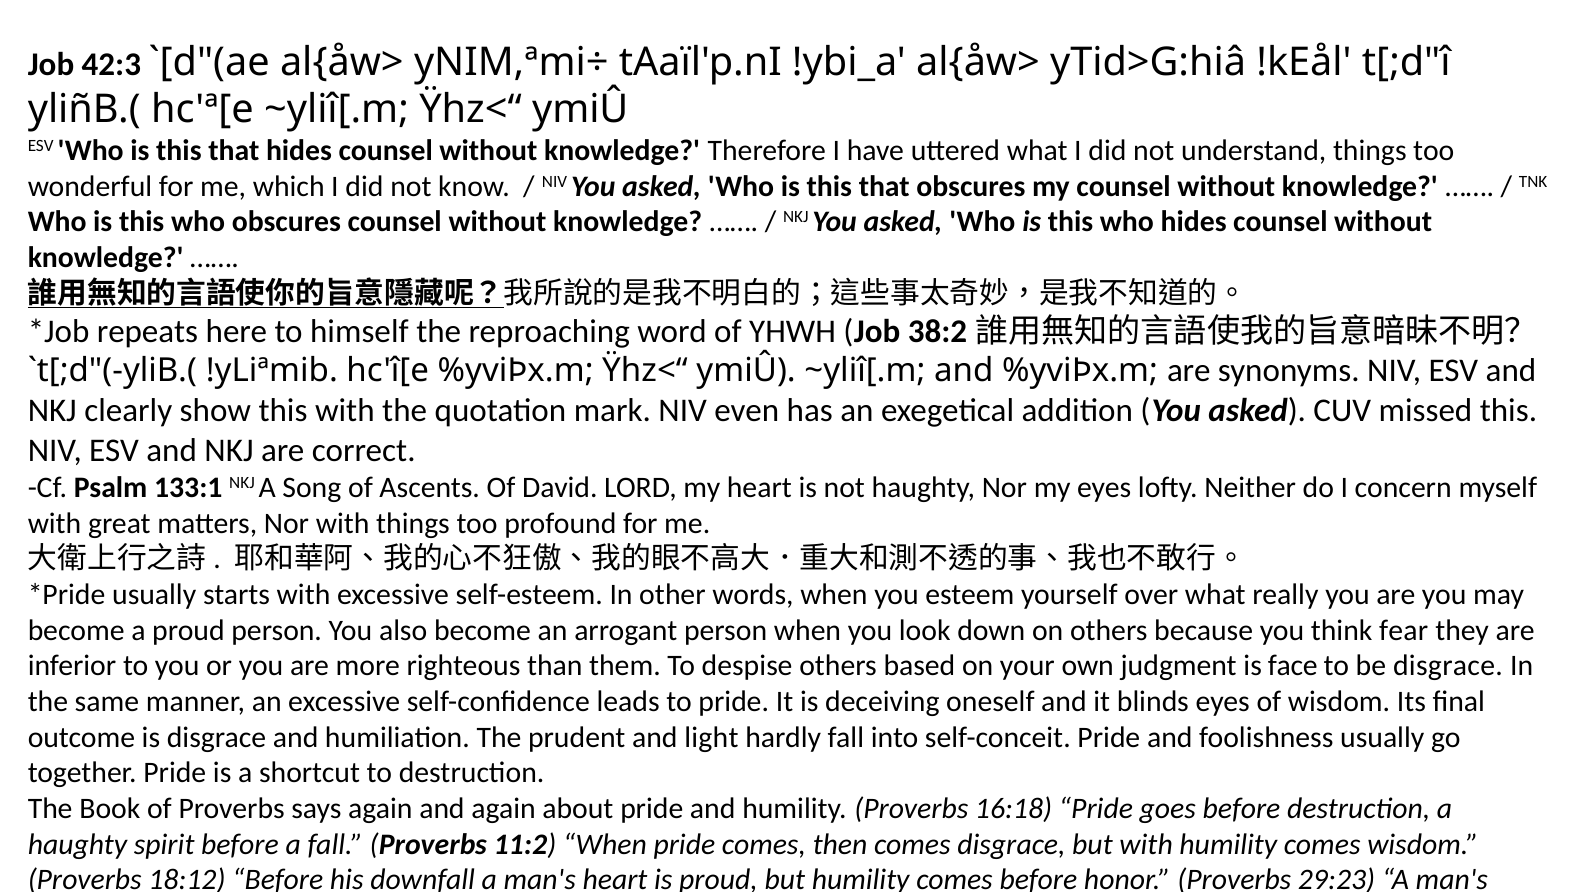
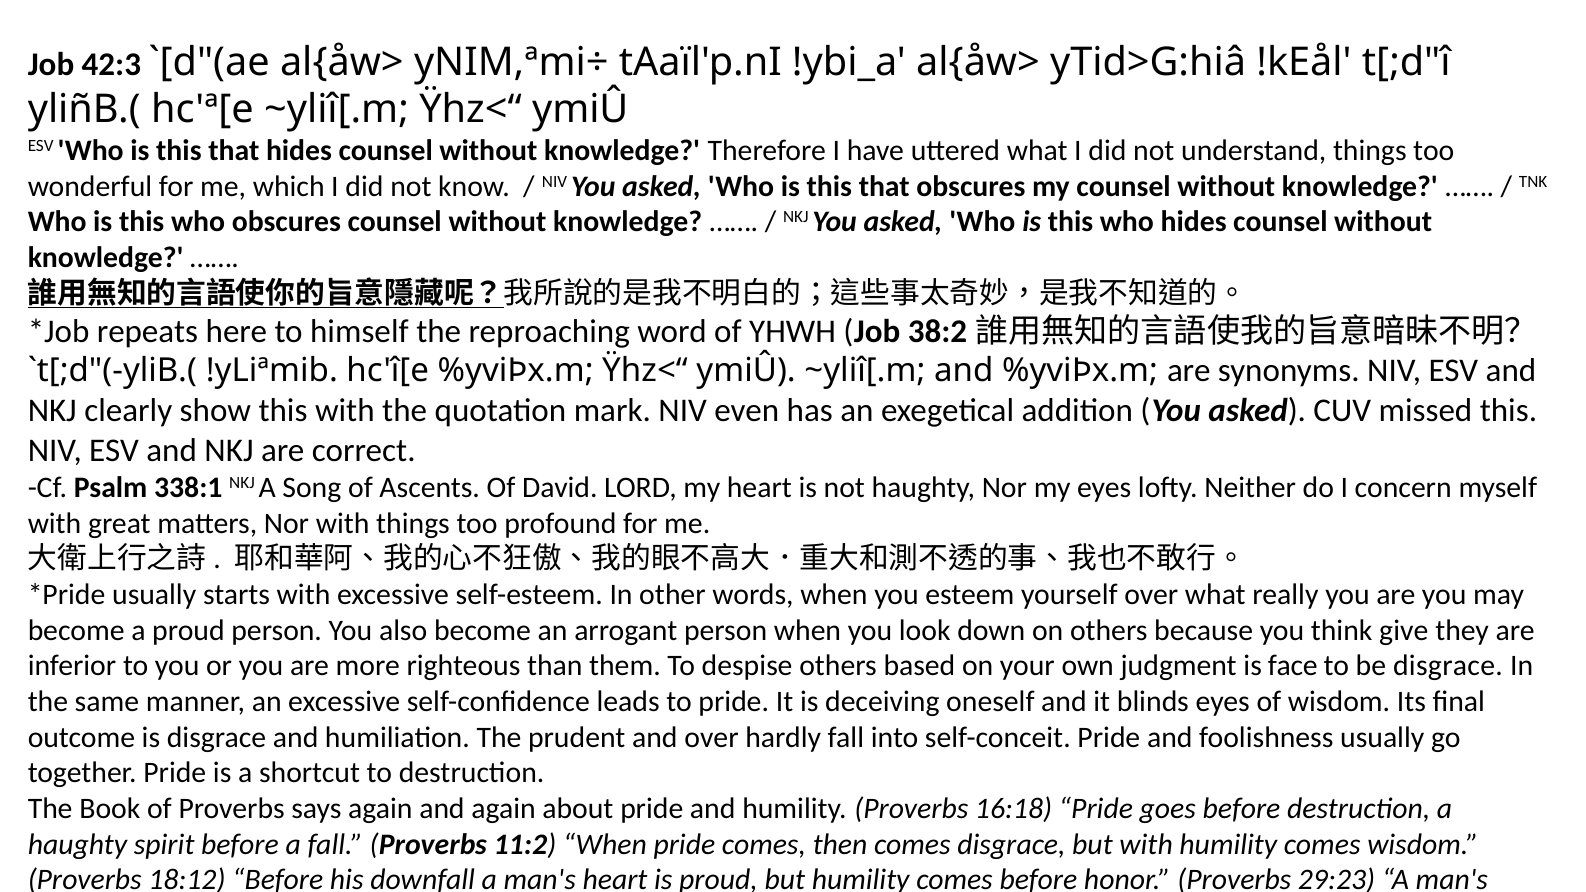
133:1: 133:1 -> 338:1 (188, 488)
fear: fear -> give (1404, 631)
and light: light -> over (711, 738)
